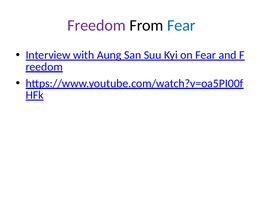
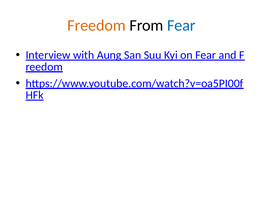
Freedom colour: purple -> orange (97, 25)
